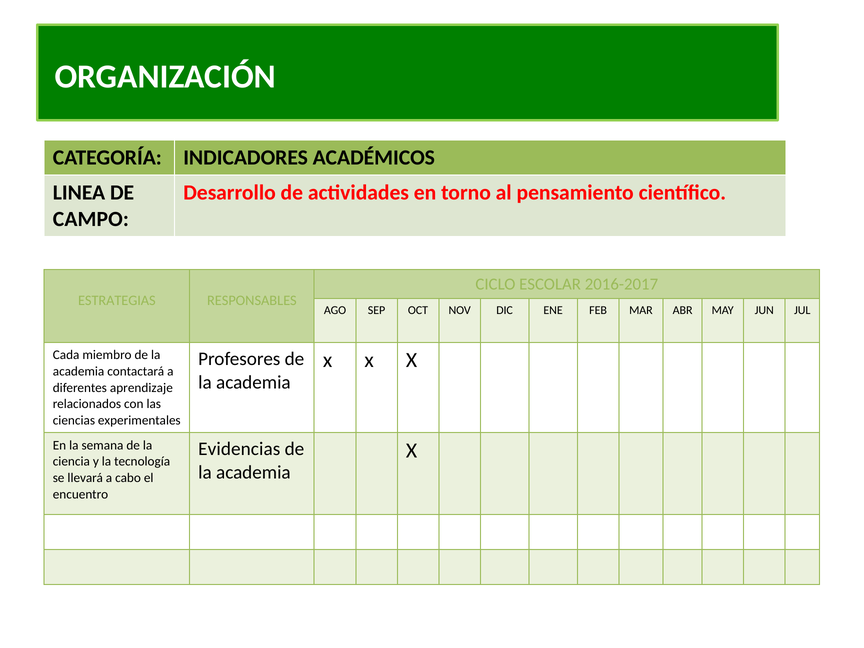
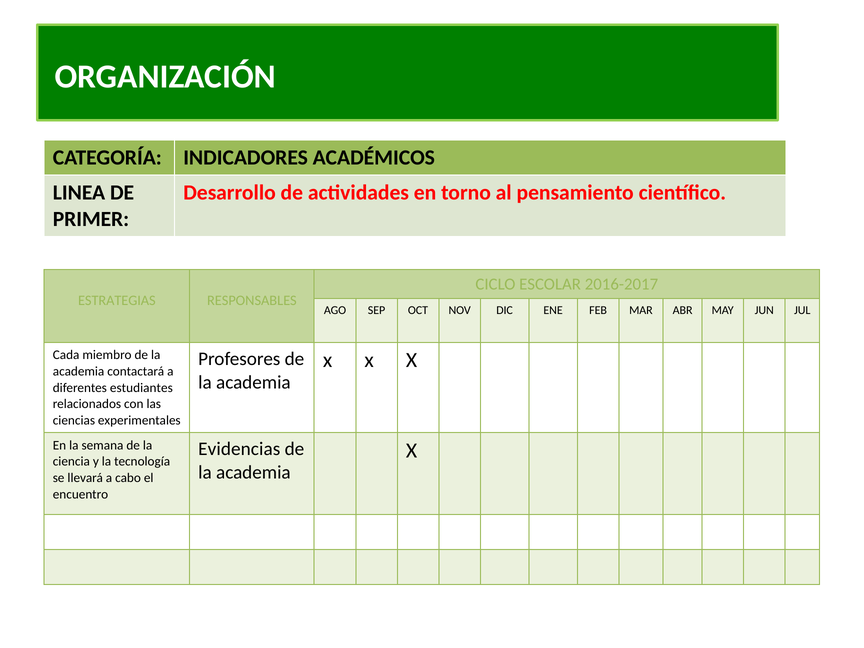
CAMPO: CAMPO -> PRIMER (91, 219)
aprendizaje: aprendizaje -> estudiantes (141, 388)
